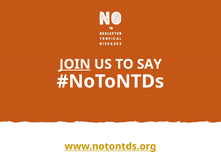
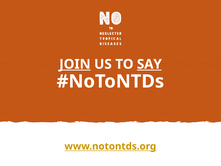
SAY underline: none -> present (149, 64)
